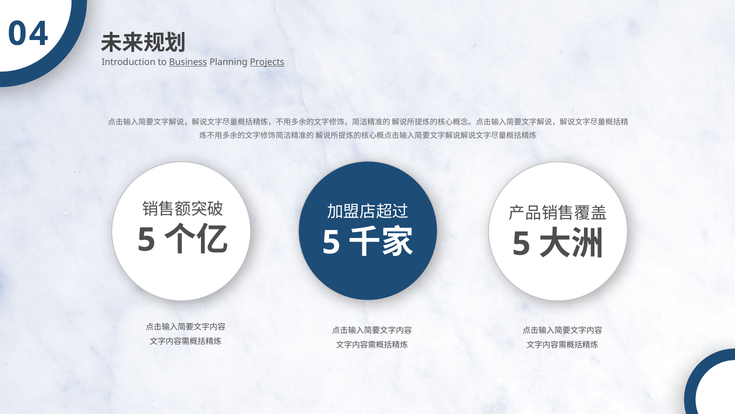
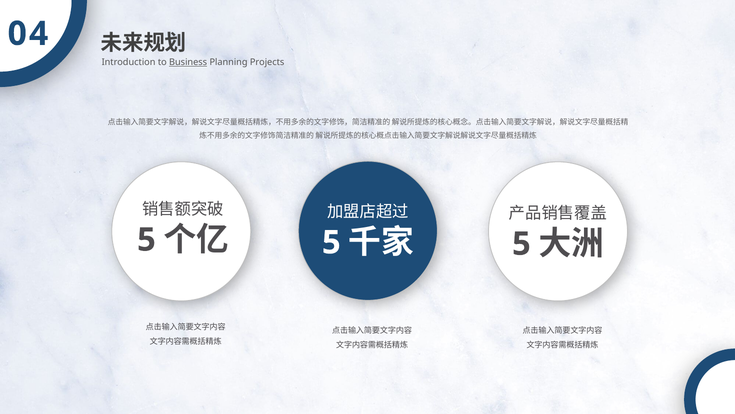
Projects underline: present -> none (267, 62)
